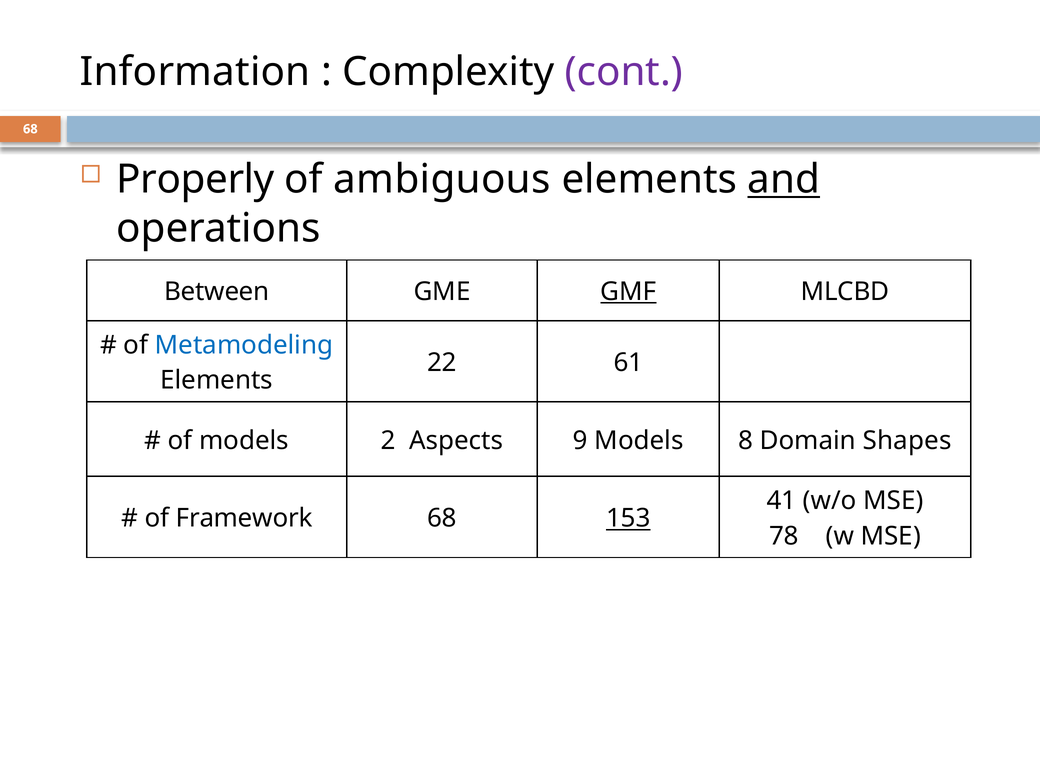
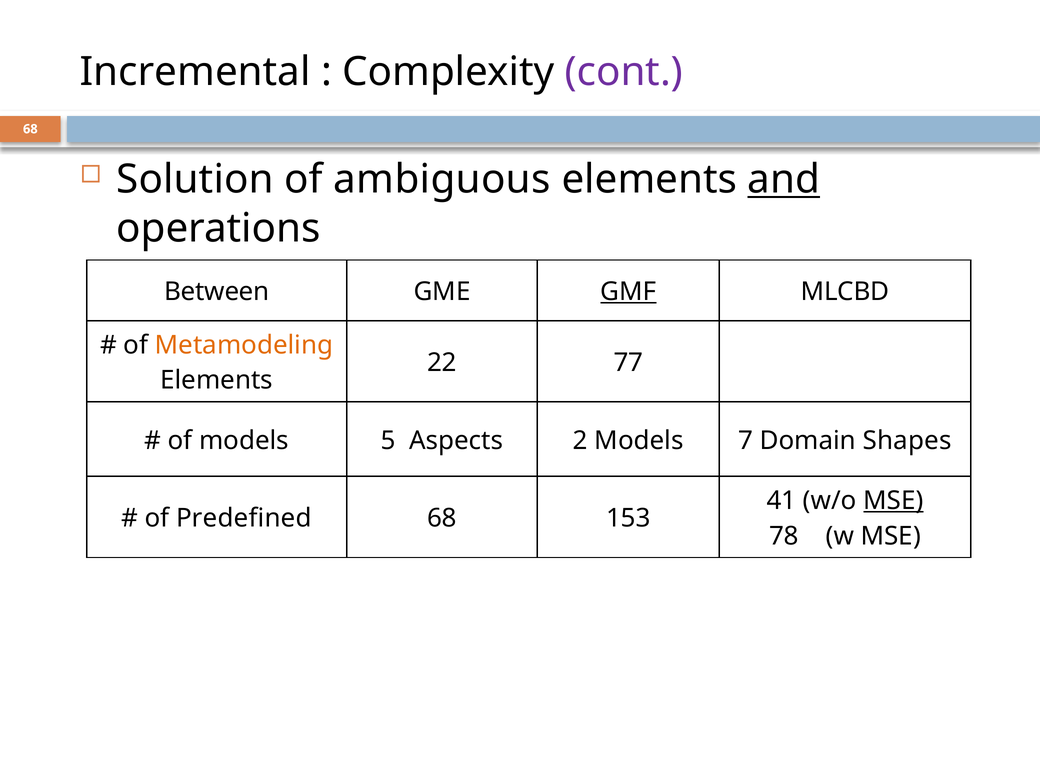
Information: Information -> Incremental (195, 72)
Properly: Properly -> Solution (195, 180)
Metamodeling colour: blue -> orange (244, 345)
61: 61 -> 77 (628, 363)
2: 2 -> 5 (388, 441)
9: 9 -> 2 (580, 441)
8: 8 -> 7 (745, 441)
MSE underline: none -> present (893, 501)
Framework: Framework -> Predefined (244, 518)
153 underline: present -> none (628, 518)
